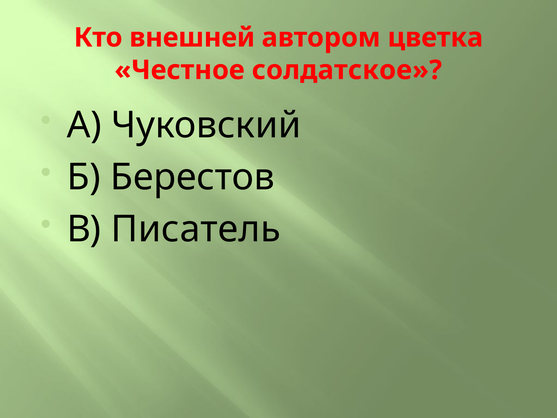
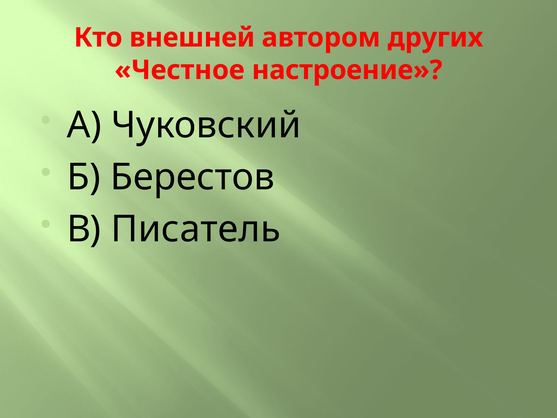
цветка: цветка -> других (435, 38)
солдатское: солдатское -> настроение (347, 70)
